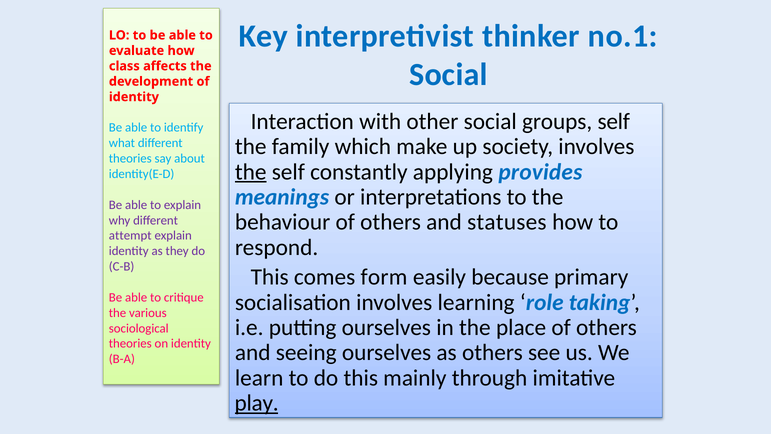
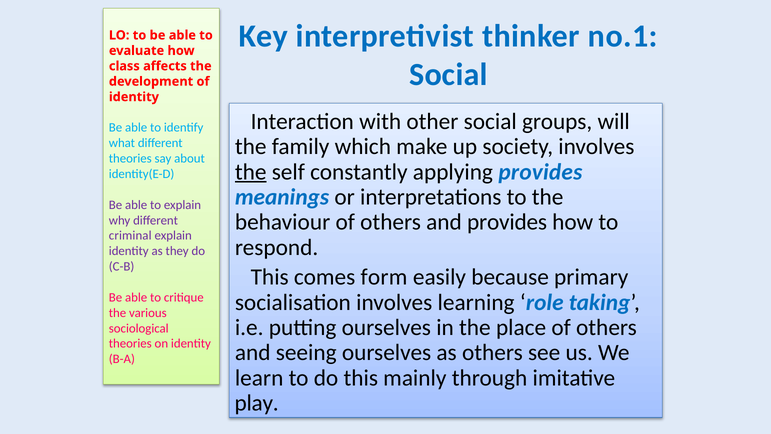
groups self: self -> will (614, 121)
and statuses: statuses -> provides (507, 222)
attempt: attempt -> criminal (130, 236)
play underline: present -> none (257, 403)
